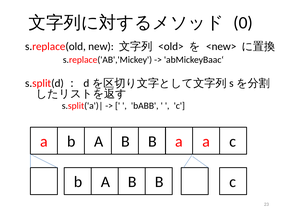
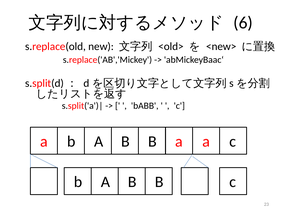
0: 0 -> 6 (243, 23)
